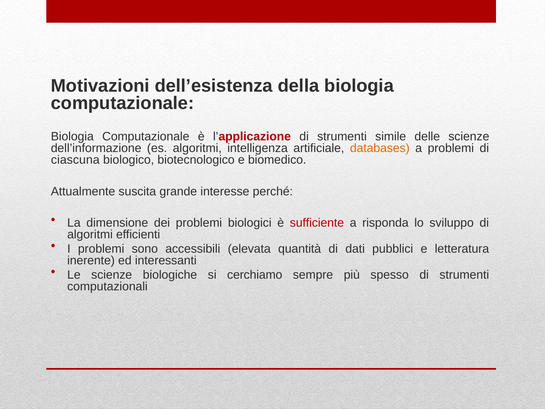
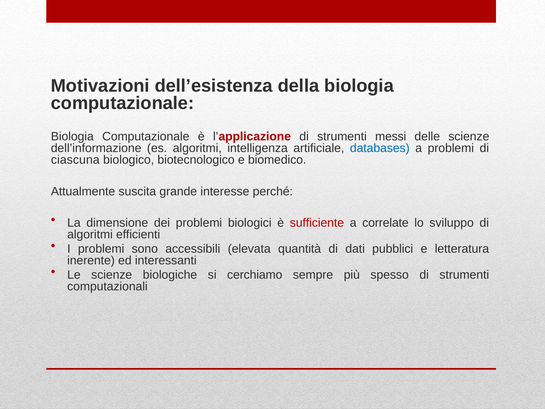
simile: simile -> messi (391, 137)
databases colour: orange -> blue (380, 148)
risponda: risponda -> correlate (385, 223)
